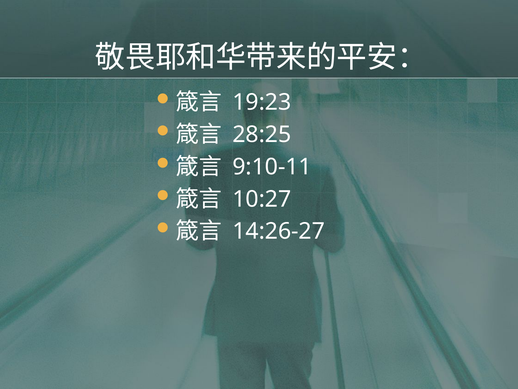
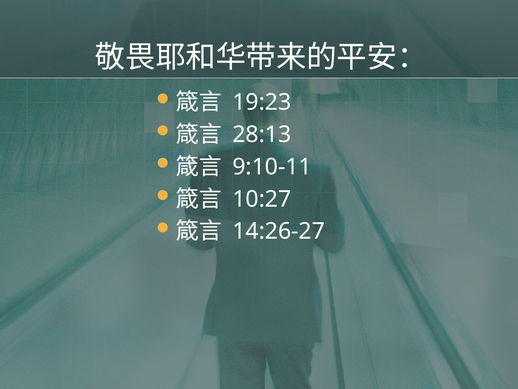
28:25: 28:25 -> 28:13 (262, 134)
